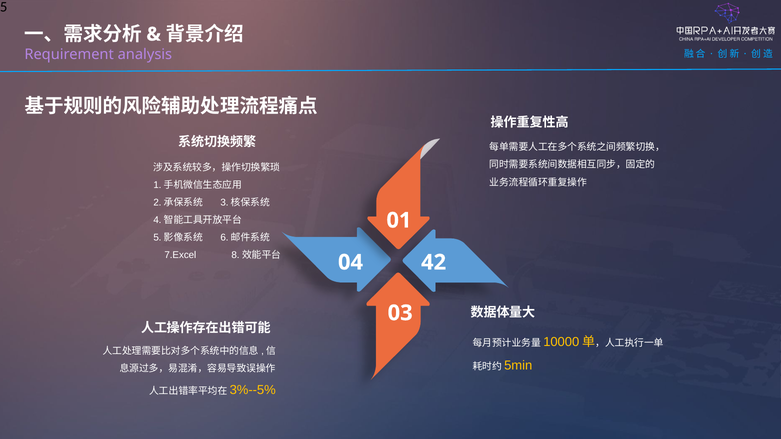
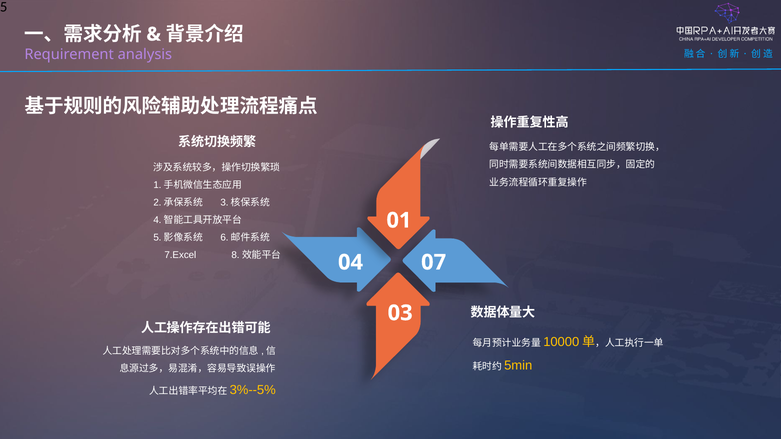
42: 42 -> 07 (434, 263)
